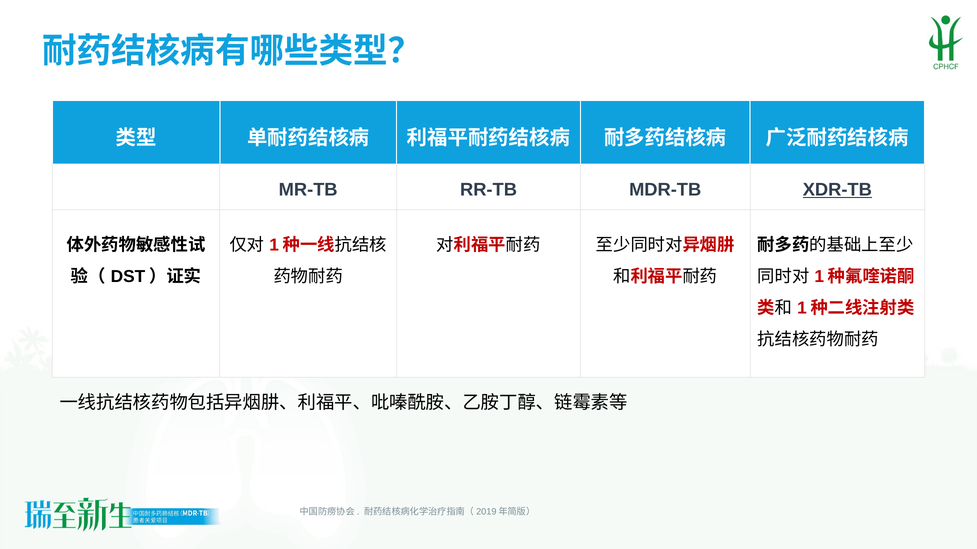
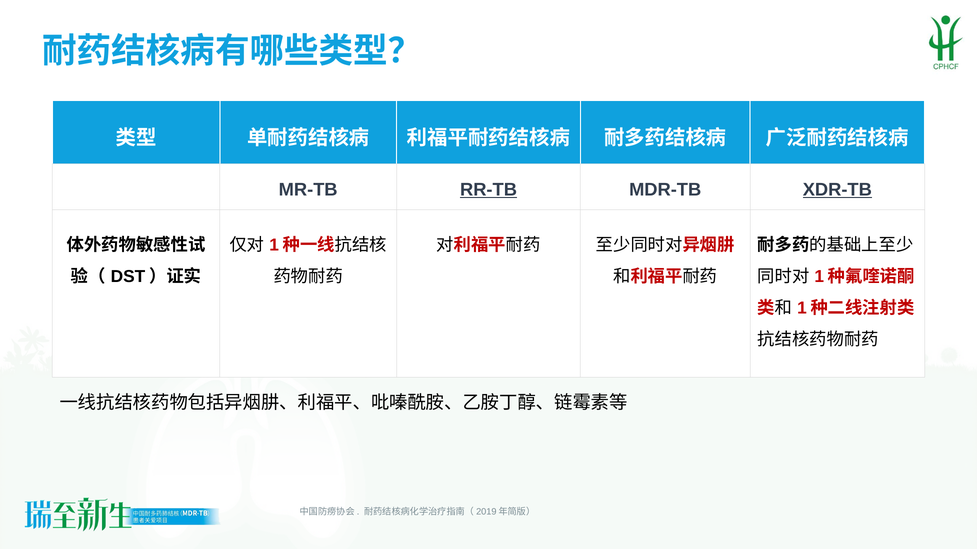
RR-TB underline: none -> present (489, 190)
